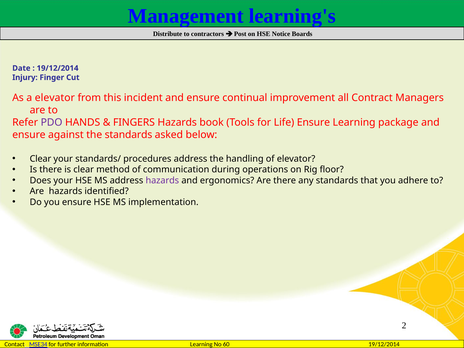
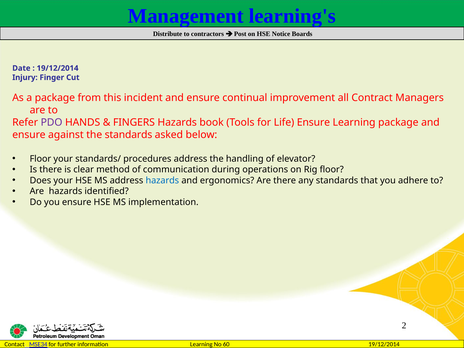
a elevator: elevator -> package (55, 98)
Clear: Clear -> Floor (40, 159)
hazards colour: purple -> blue (162, 180)
